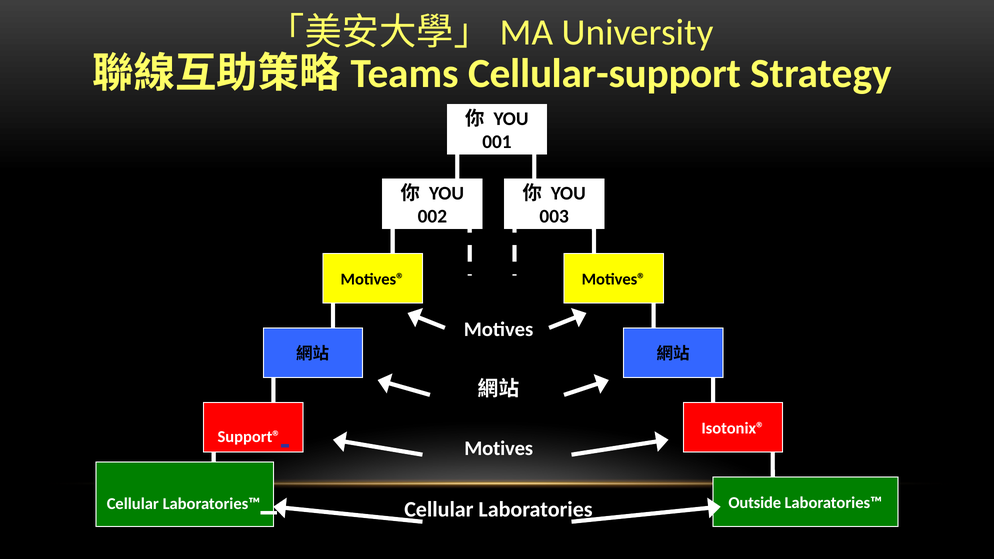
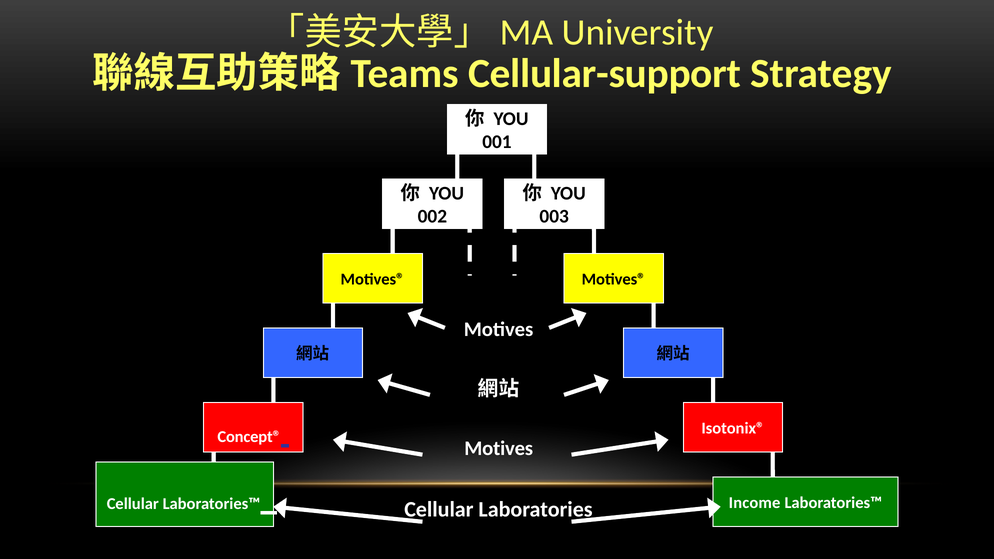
Support®: Support® -> Concept® (249, 437)
Outside: Outside -> Income (755, 503)
